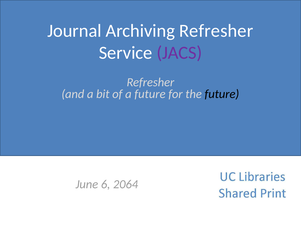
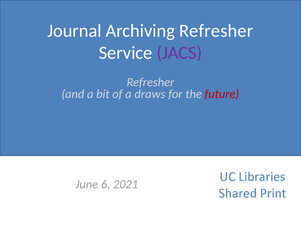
a future: future -> draws (150, 94)
future colour: black -> red (222, 94)
2064: 2064 -> 2021 (126, 184)
